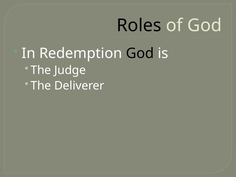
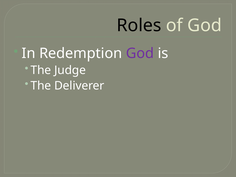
God colour: black -> purple (140, 53)
